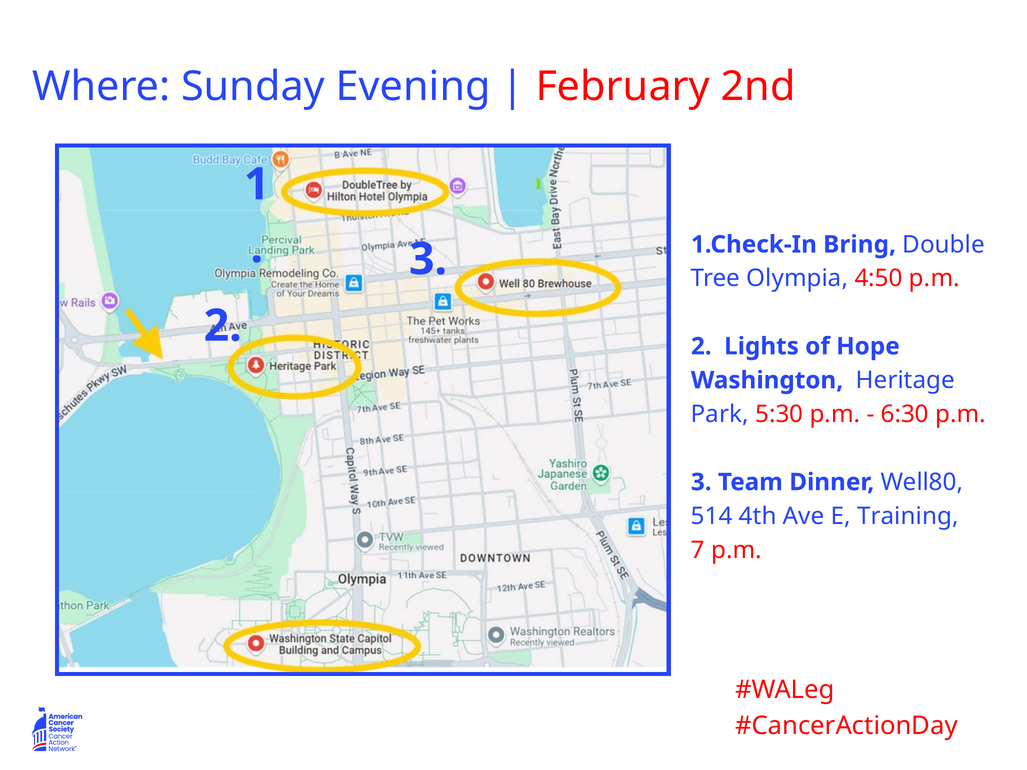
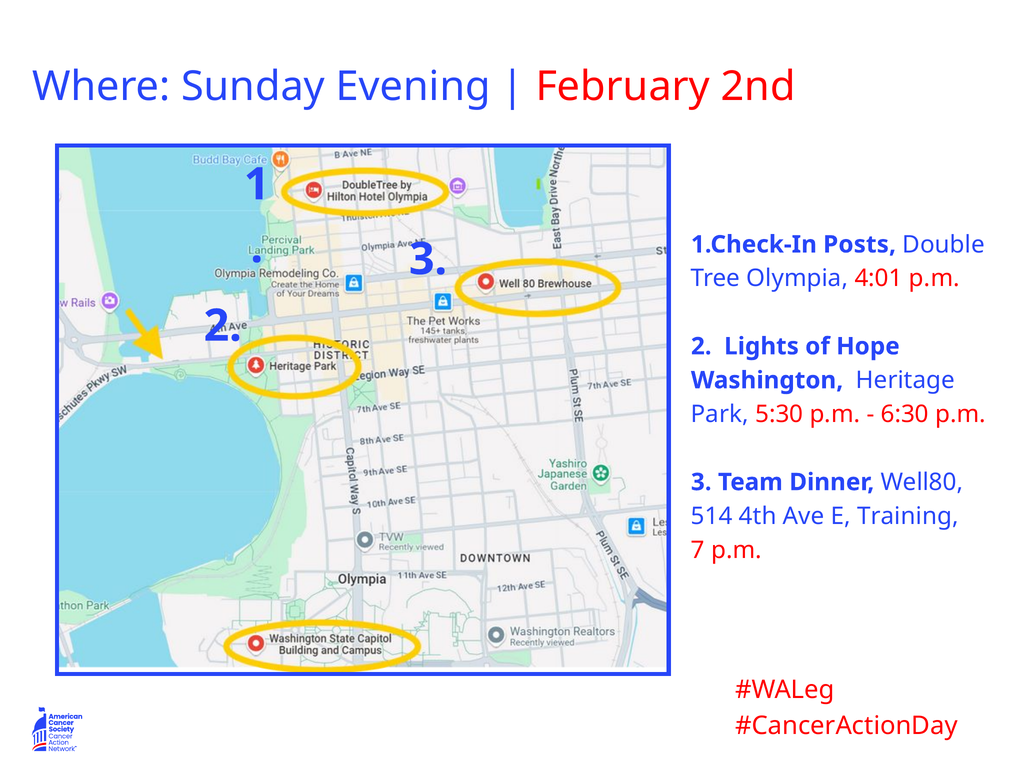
Bring: Bring -> Posts (860, 245)
4:50: 4:50 -> 4:01 (879, 279)
